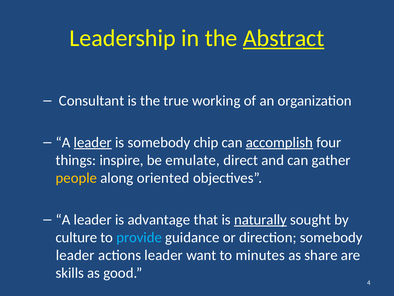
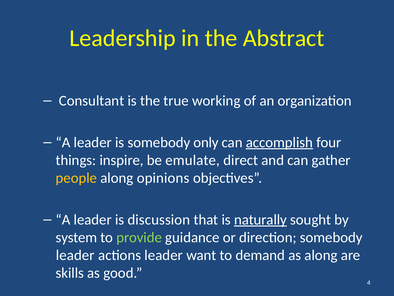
Abstract underline: present -> none (284, 38)
leader underline: present -> none (93, 142)
chip: chip -> only (206, 142)
oriented: oriented -> opinions (163, 178)
advantage: advantage -> discussion (159, 219)
culture: culture -> system (76, 237)
provide colour: light blue -> light green (139, 237)
minutes: minutes -> demand (260, 255)
as share: share -> along (321, 255)
